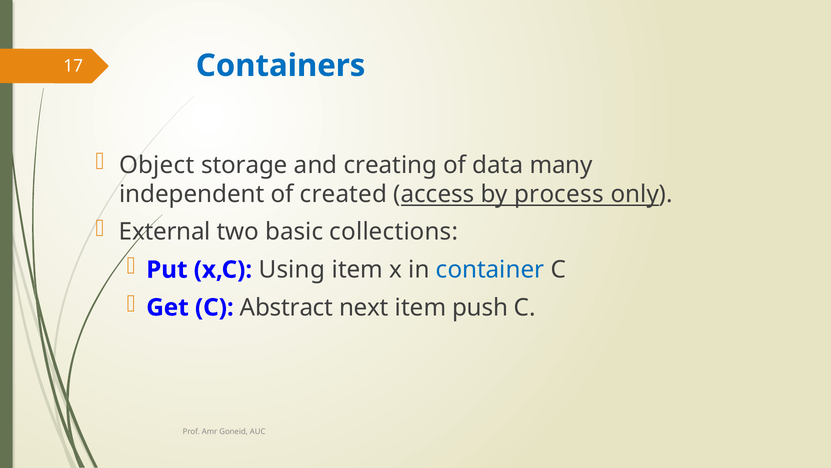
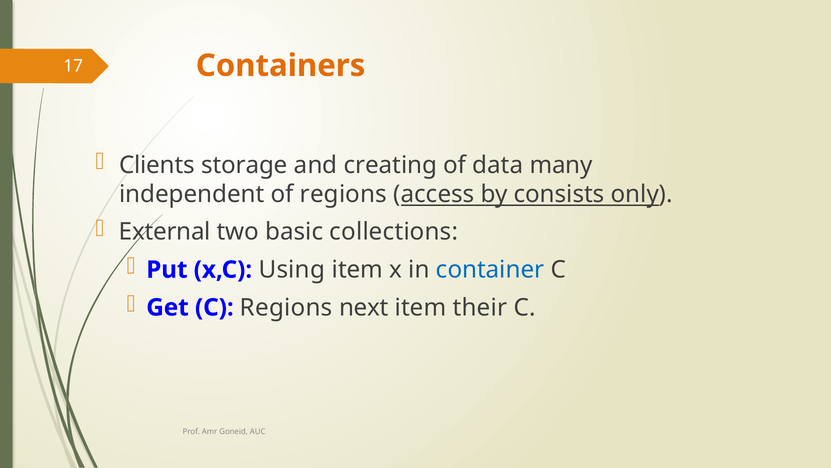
Containers colour: blue -> orange (281, 66)
Object: Object -> Clients (157, 165)
of created: created -> regions (343, 194)
process: process -> consists (559, 194)
C Abstract: Abstract -> Regions (286, 307)
push: push -> their (480, 307)
